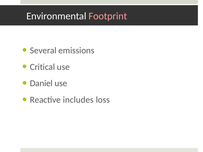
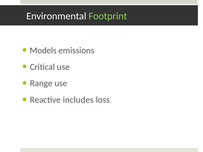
Footprint colour: pink -> light green (108, 16)
Several: Several -> Models (43, 51)
Daniel: Daniel -> Range (41, 83)
